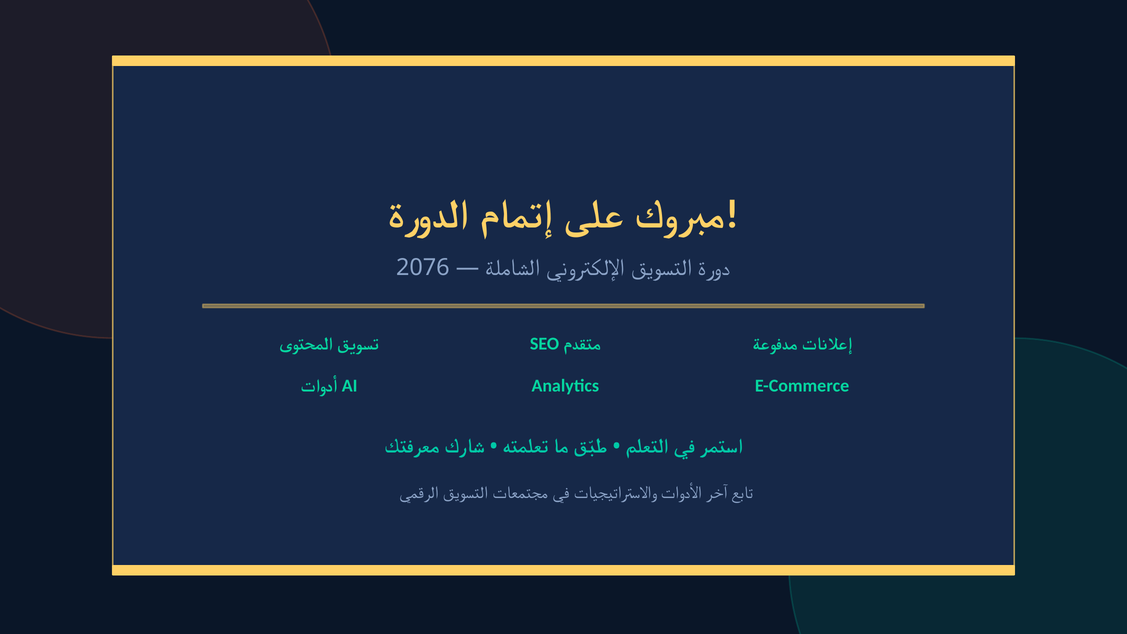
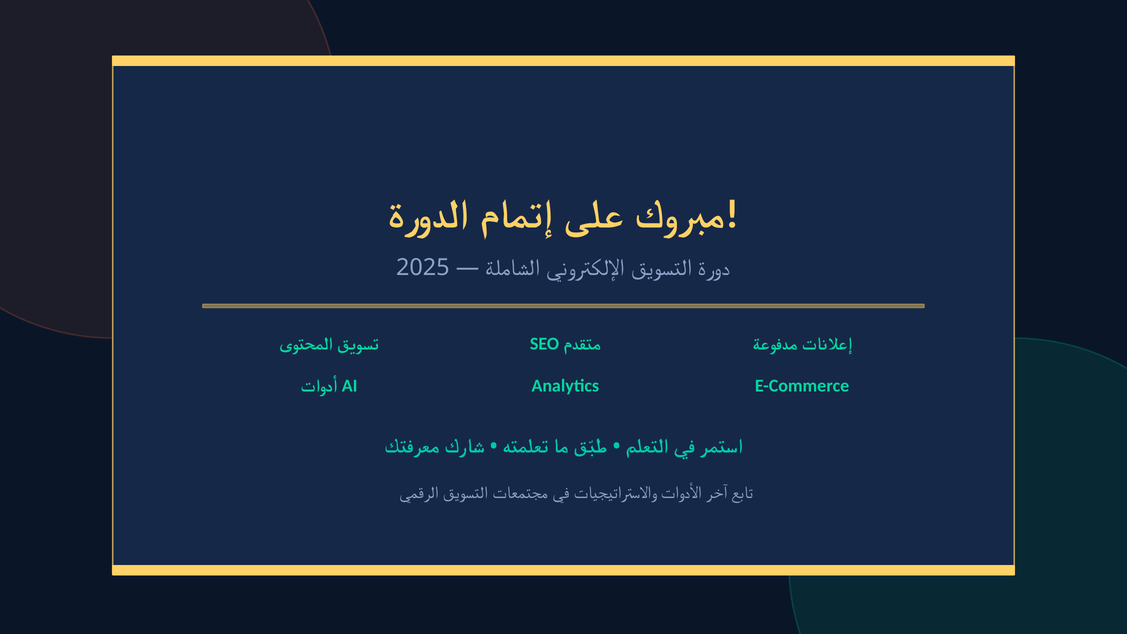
2076: 2076 -> 2025 (423, 268)
